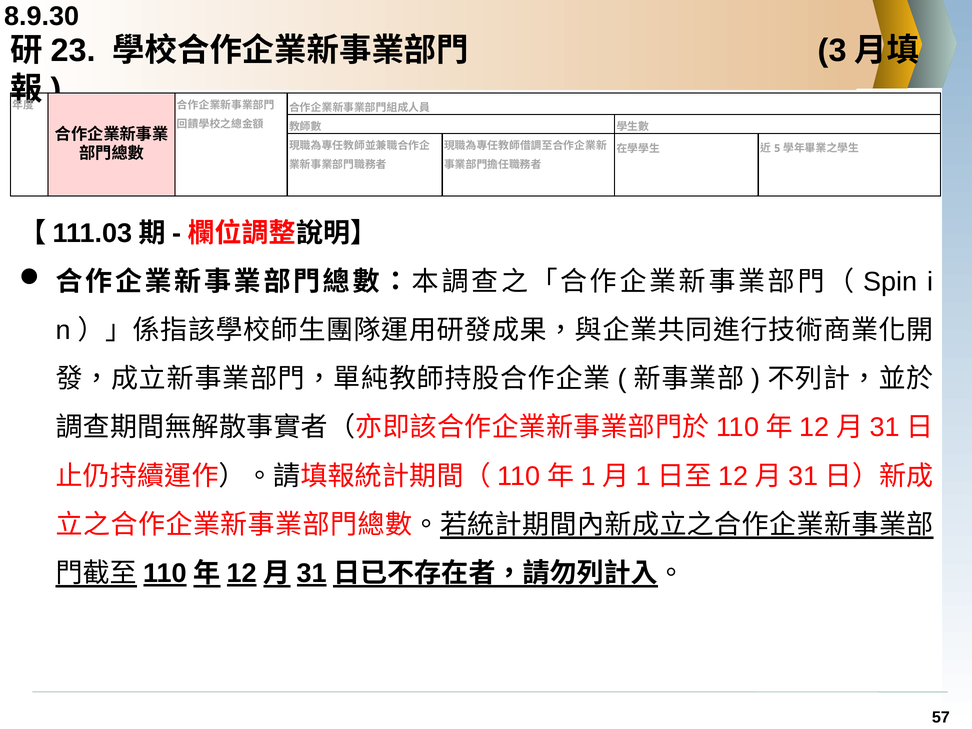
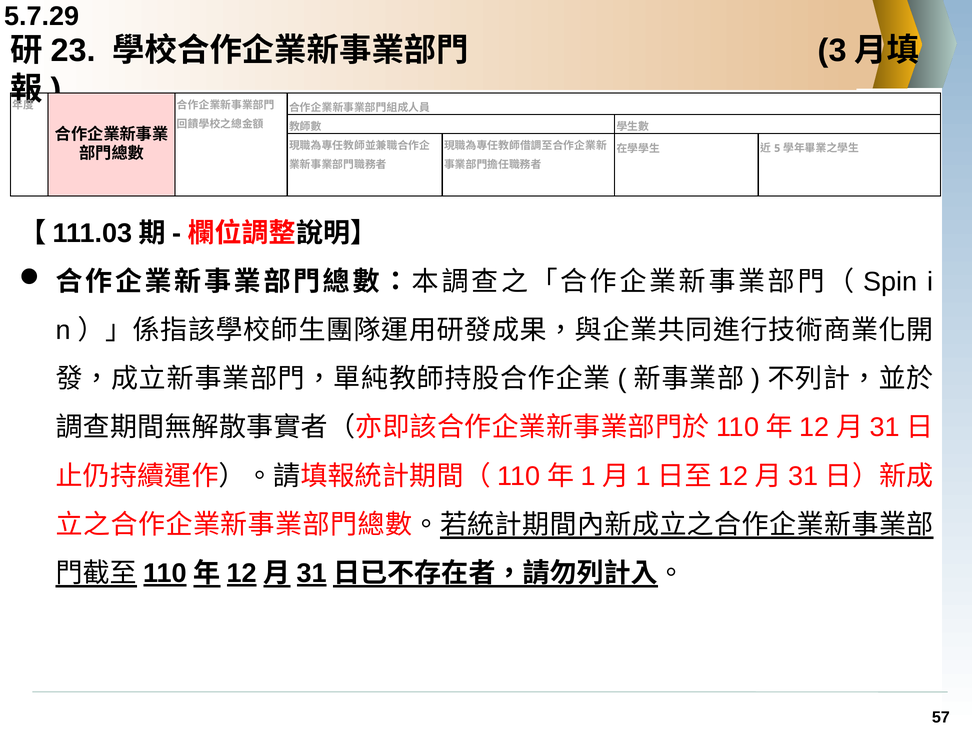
8.9.30: 8.9.30 -> 5.7.29 (42, 16)
